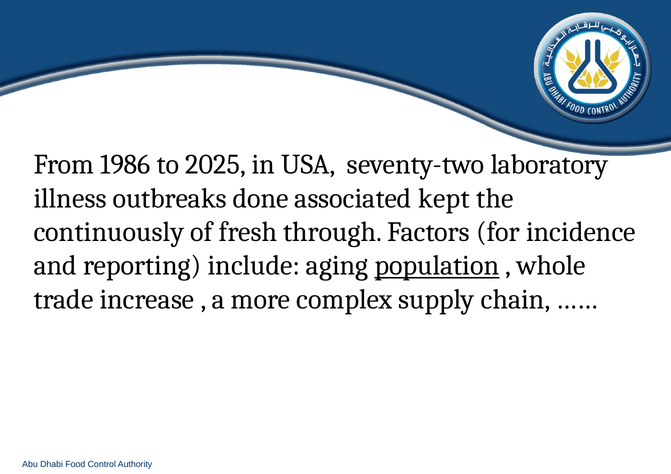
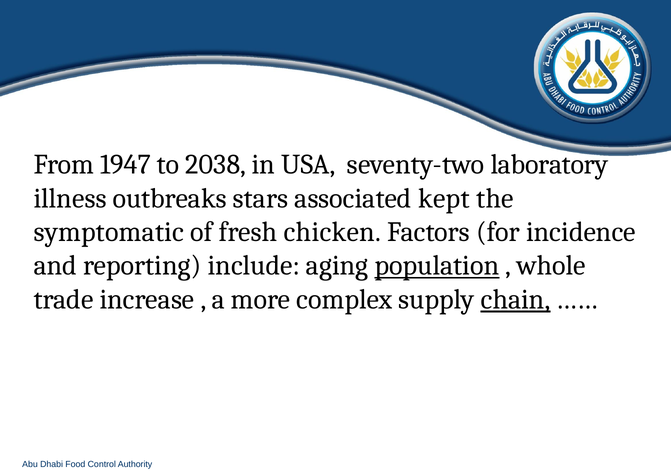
1986: 1986 -> 1947 (126, 164)
2025: 2025 -> 2038 (216, 164)
done: done -> stars (261, 198)
continuously: continuously -> symptomatic (109, 232)
through: through -> chicken (332, 232)
chain underline: none -> present (516, 299)
